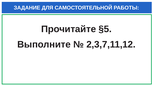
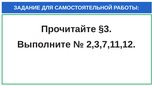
§5: §5 -> §3 (105, 29)
